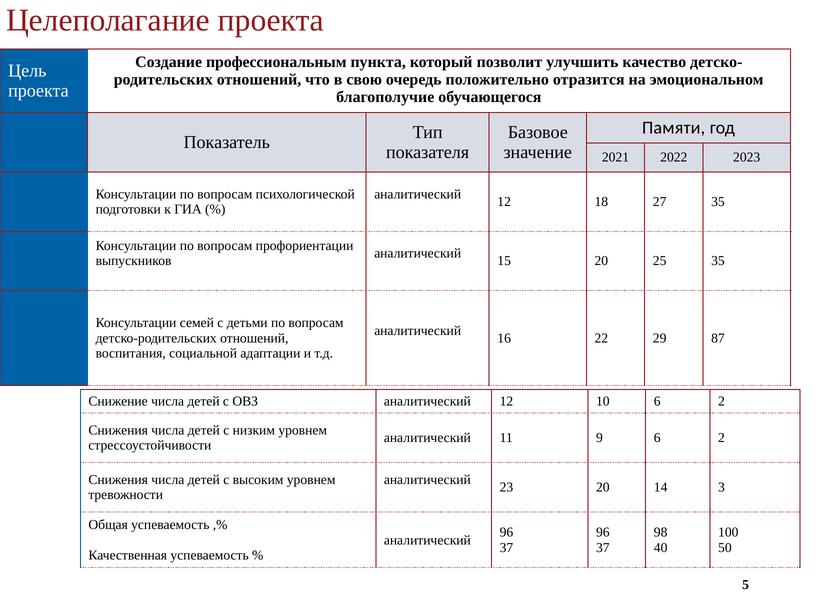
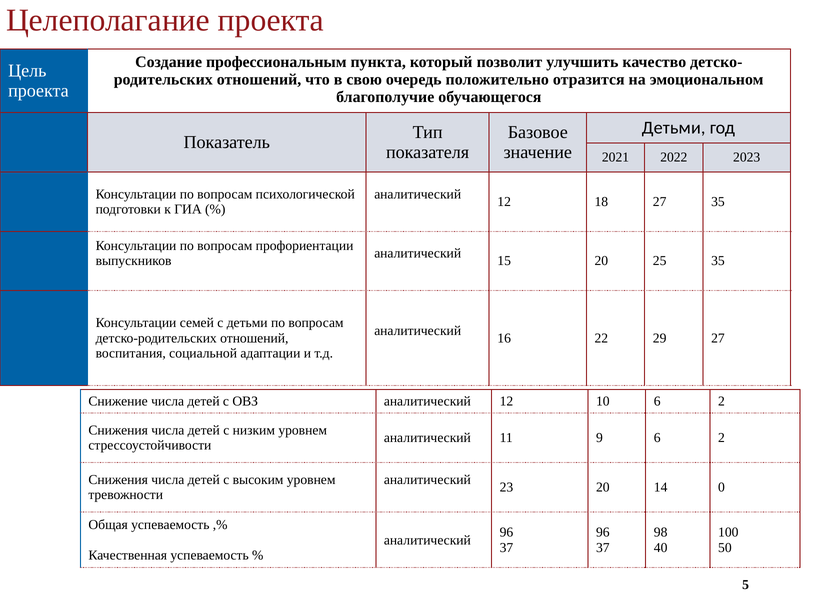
Памяти: Памяти -> Детьми (674, 128)
29 87: 87 -> 27 (718, 338)
3: 3 -> 0 (722, 487)
